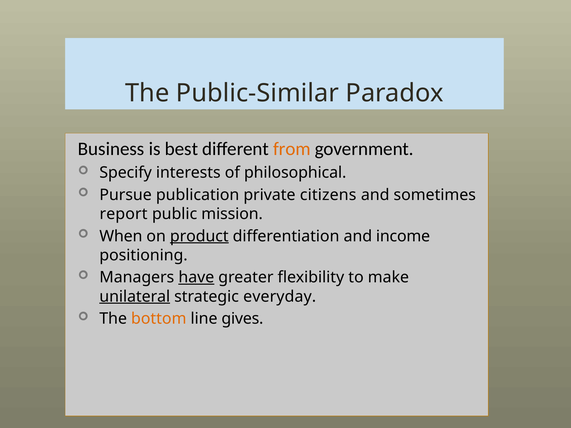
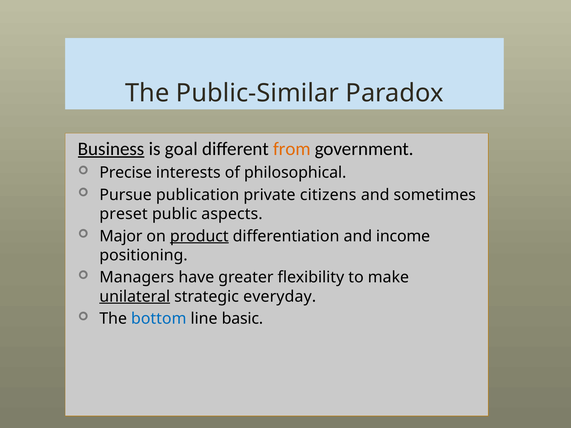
Business underline: none -> present (111, 149)
best: best -> goal (181, 149)
Specify: Specify -> Precise (126, 173)
report: report -> preset (124, 214)
mission: mission -> aspects (232, 214)
When: When -> Major (121, 236)
have underline: present -> none (196, 278)
bottom colour: orange -> blue (159, 319)
gives: gives -> basic (242, 319)
